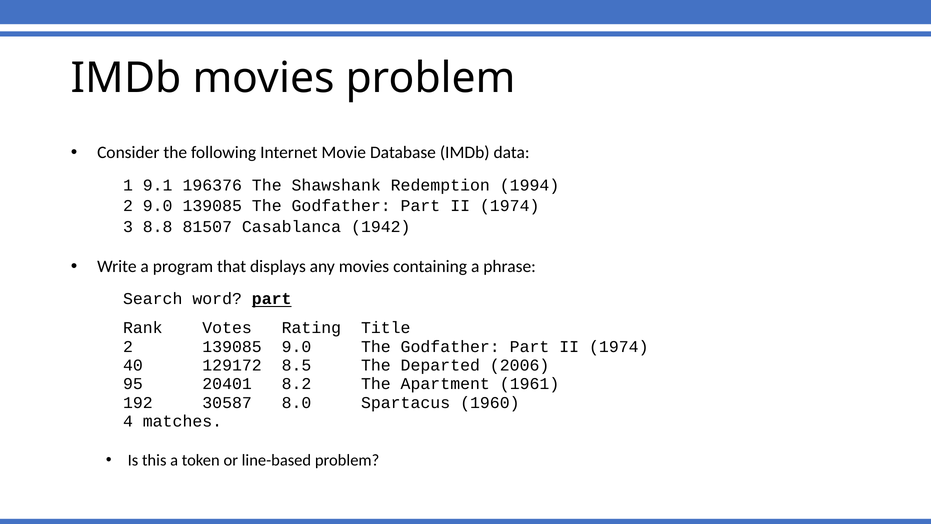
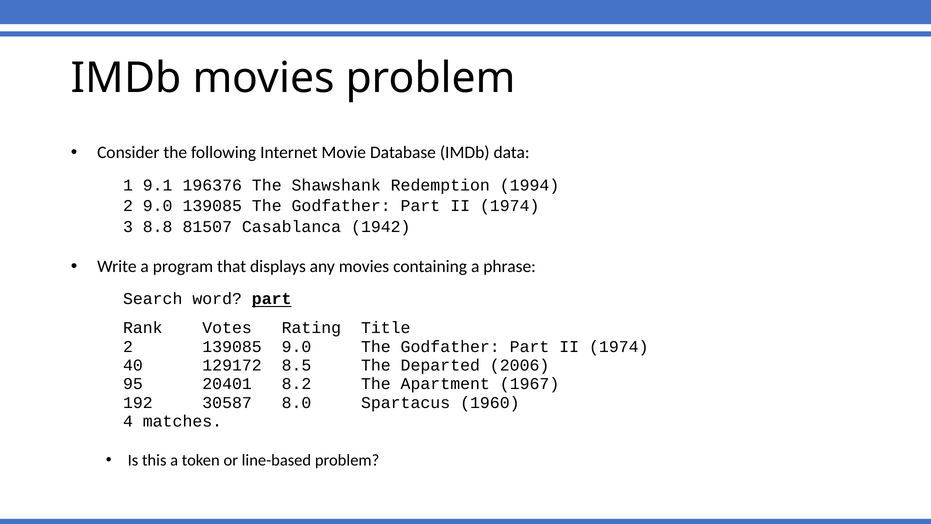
1961: 1961 -> 1967 (530, 384)
